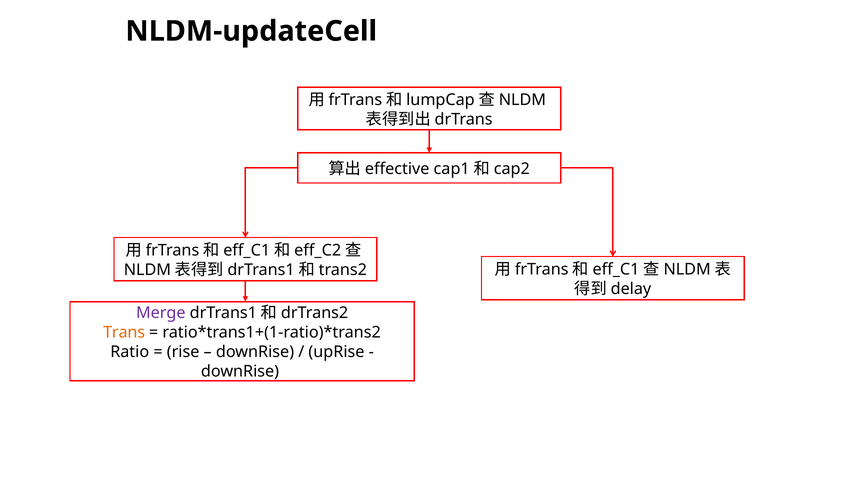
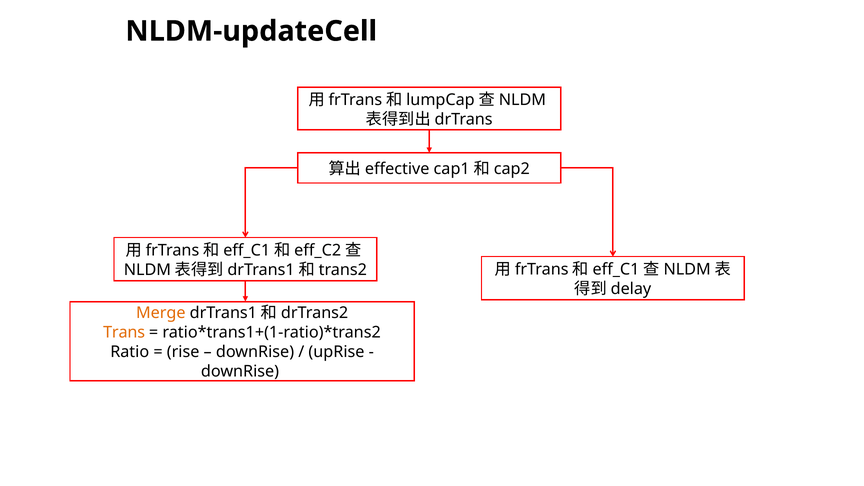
Merge colour: purple -> orange (161, 313)
